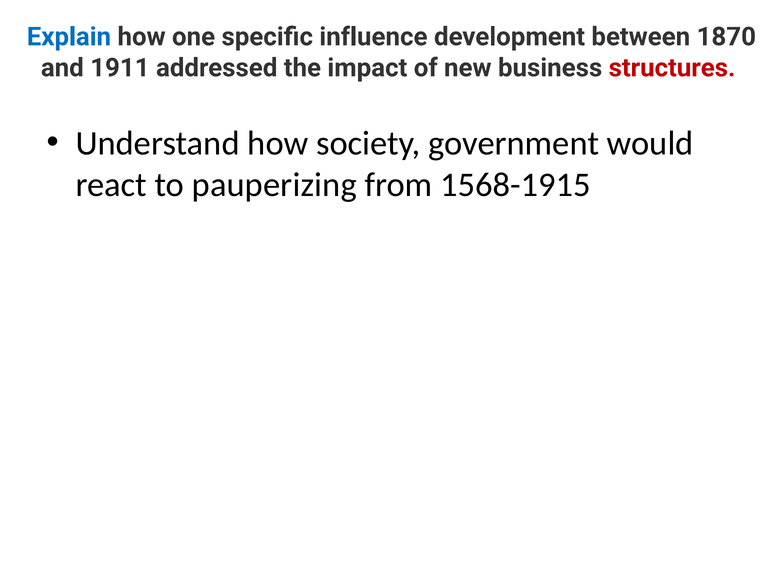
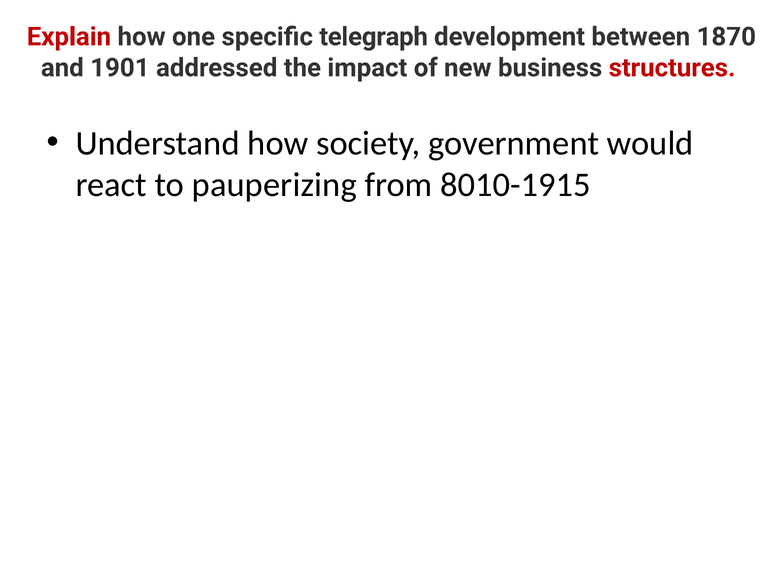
Explain colour: blue -> red (69, 37)
influence: influence -> telegraph (374, 37)
1911: 1911 -> 1901 (120, 68)
1568-1915: 1568-1915 -> 8010-1915 (515, 185)
